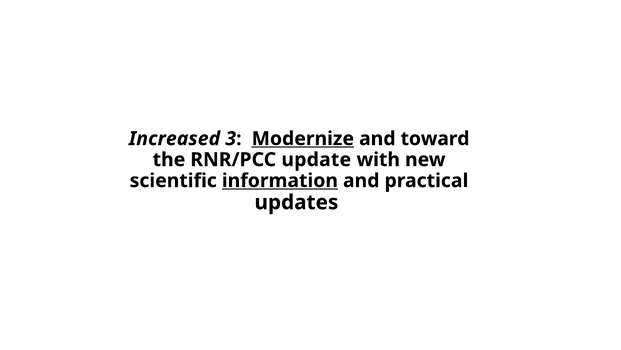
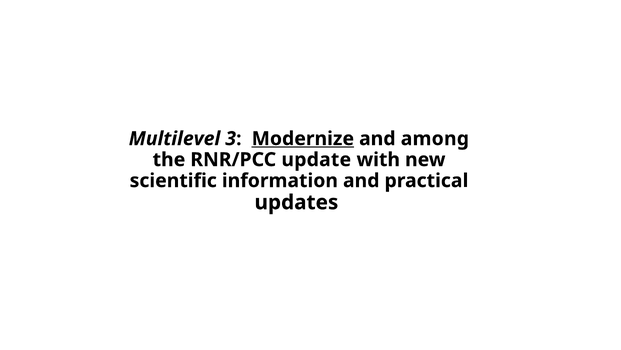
Increased: Increased -> Multilevel (175, 138)
toward: toward -> among (435, 138)
information underline: present -> none (280, 180)
